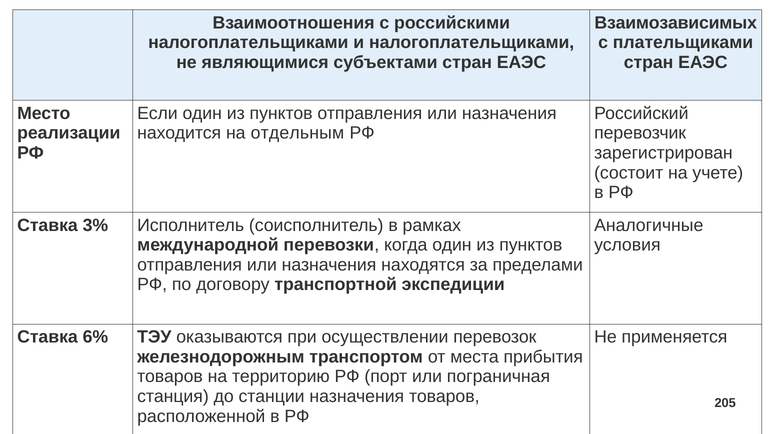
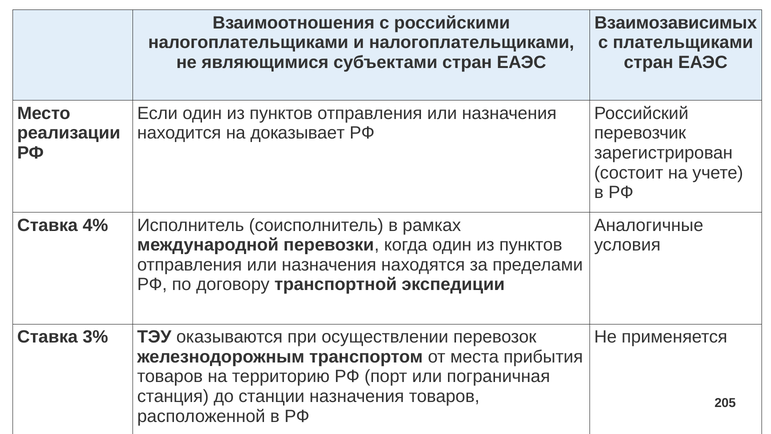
отдельным: отдельным -> доказывает (298, 133)
3%: 3% -> 4% (95, 225)
6%: 6% -> 3% (95, 337)
